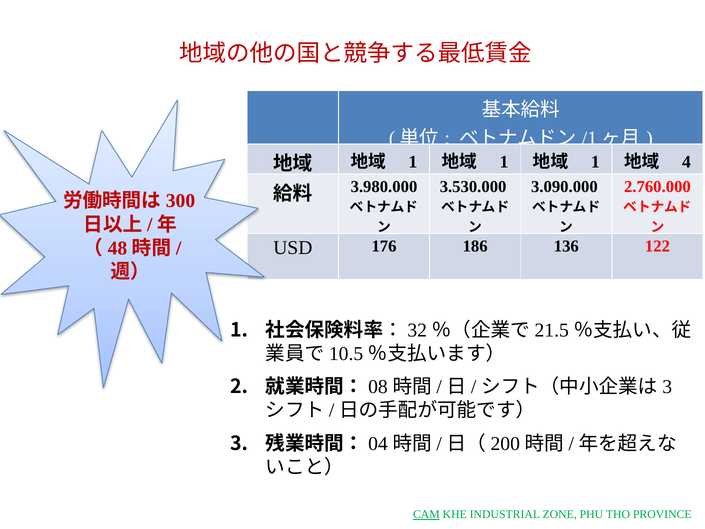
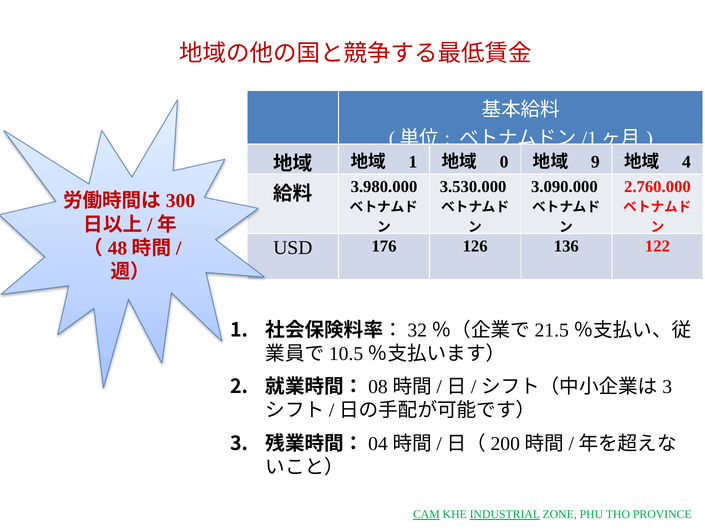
1: 1 -> 0 (504, 162)
1: 1 -> 9 (595, 162)
186: 186 -> 126 (475, 246)
INDUSTRIAL underline: none -> present (505, 514)
